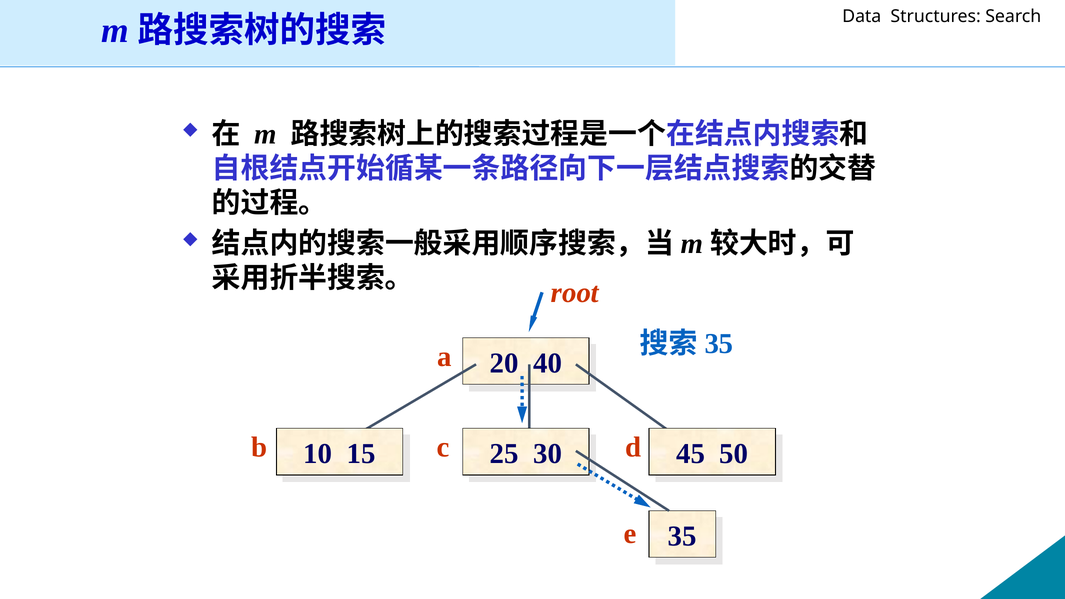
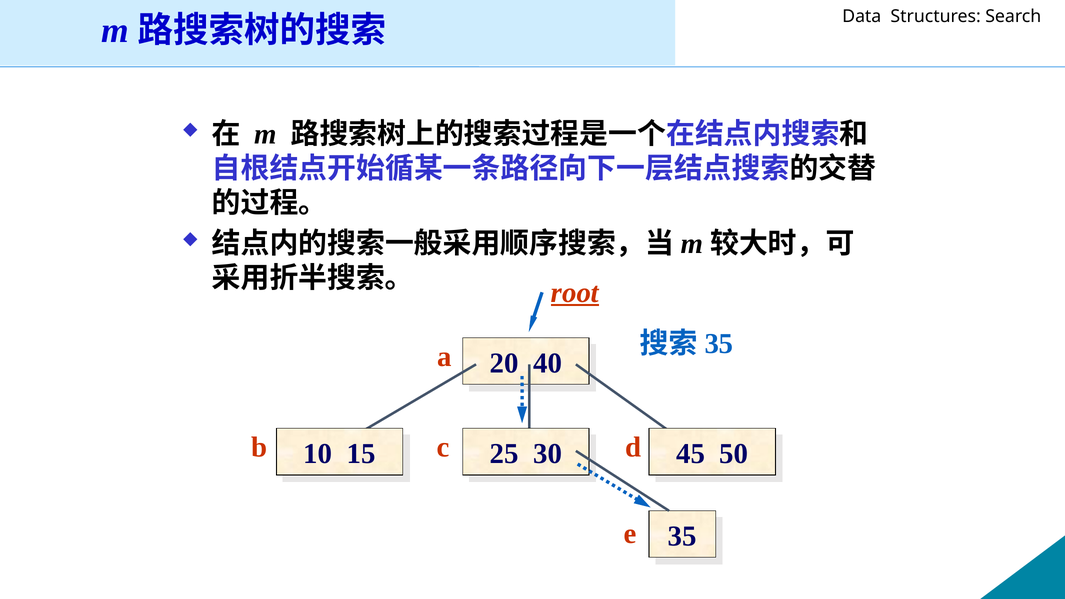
root underline: none -> present (575, 293)
